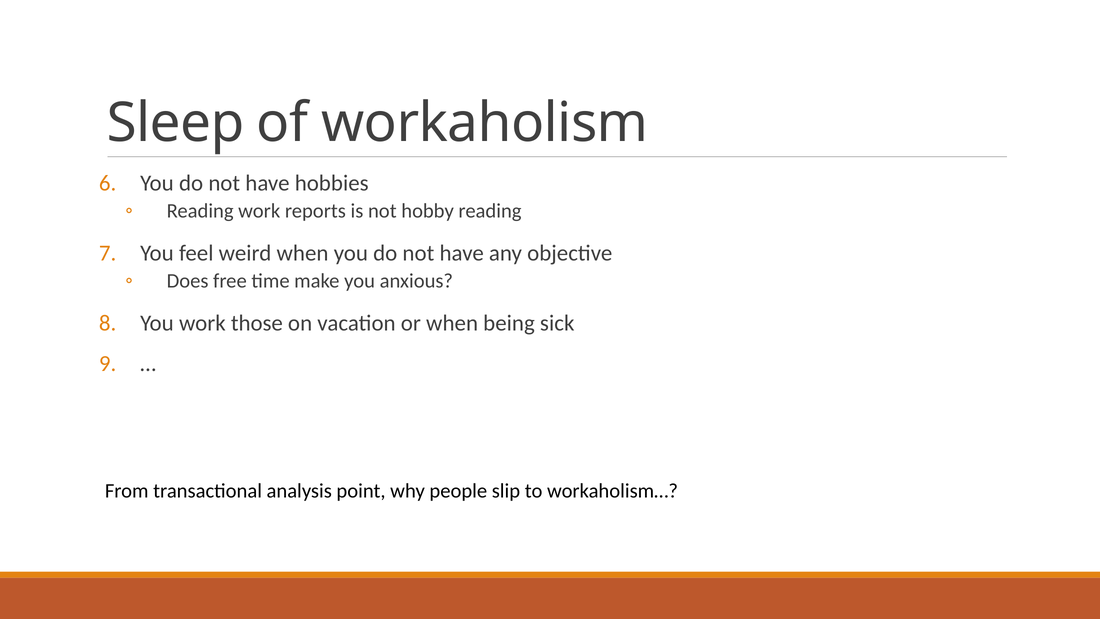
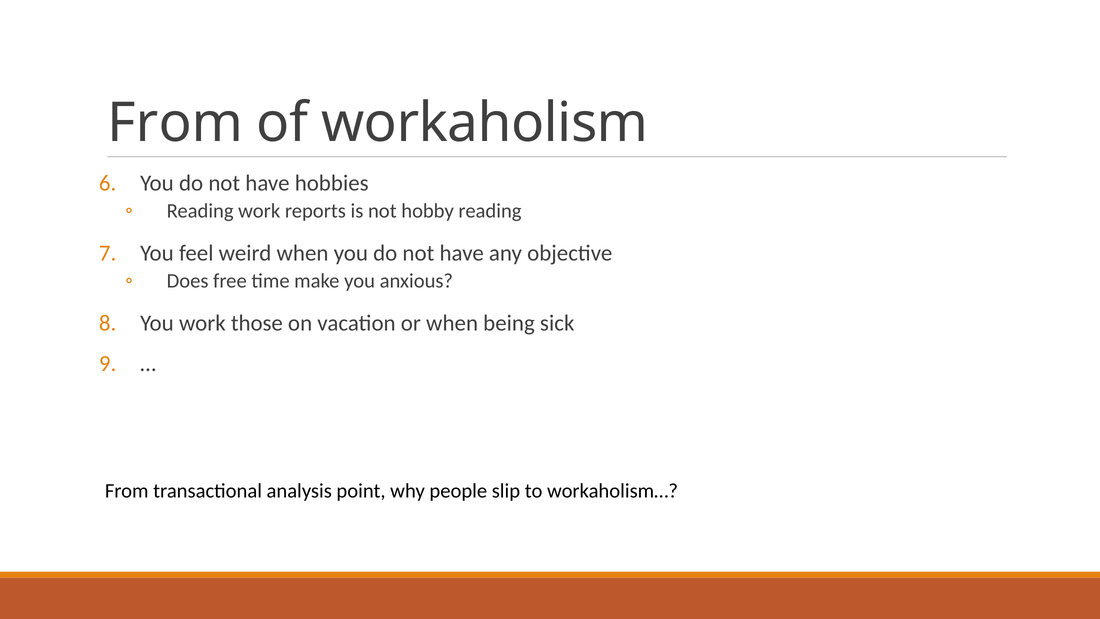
Sleep: Sleep -> From (175, 123)
